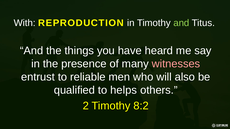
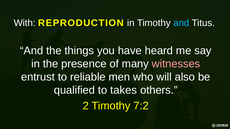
and colour: light green -> light blue (181, 23)
helps: helps -> takes (124, 90)
8:2: 8:2 -> 7:2 (141, 106)
